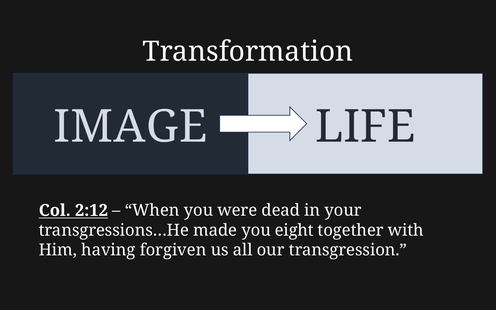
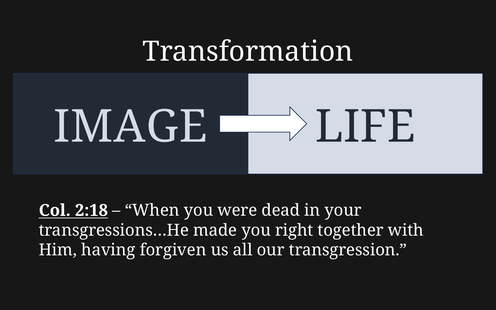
2:12: 2:12 -> 2:18 (91, 210)
eight: eight -> right (294, 230)
